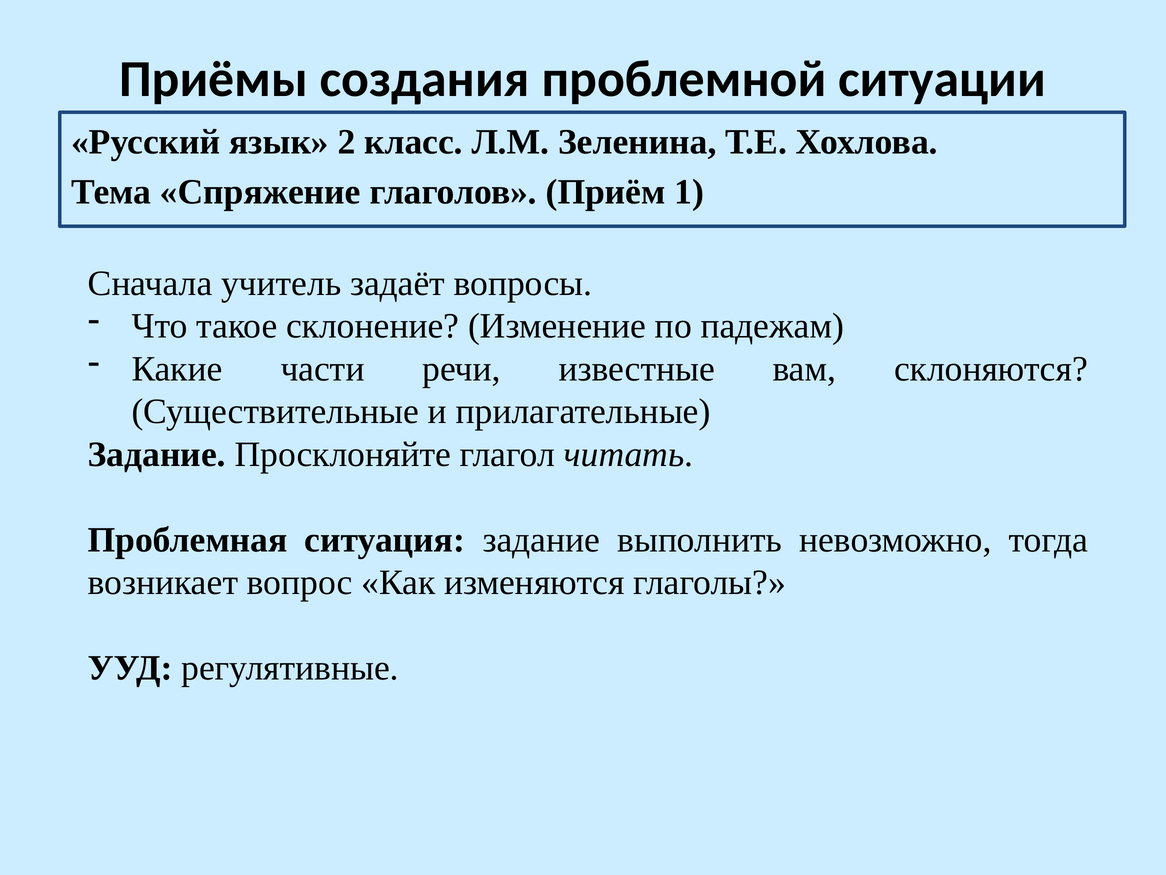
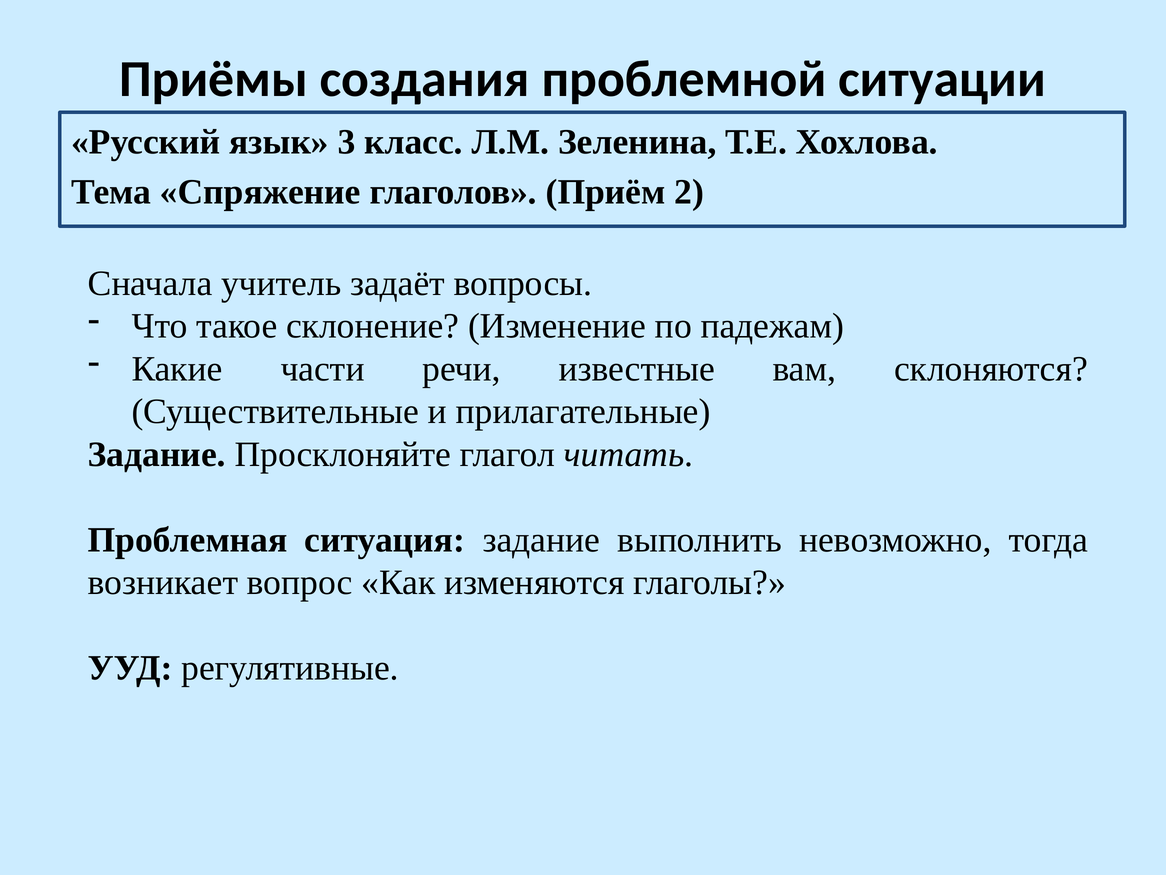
2: 2 -> 3 (346, 142)
1: 1 -> 2 (689, 192)
